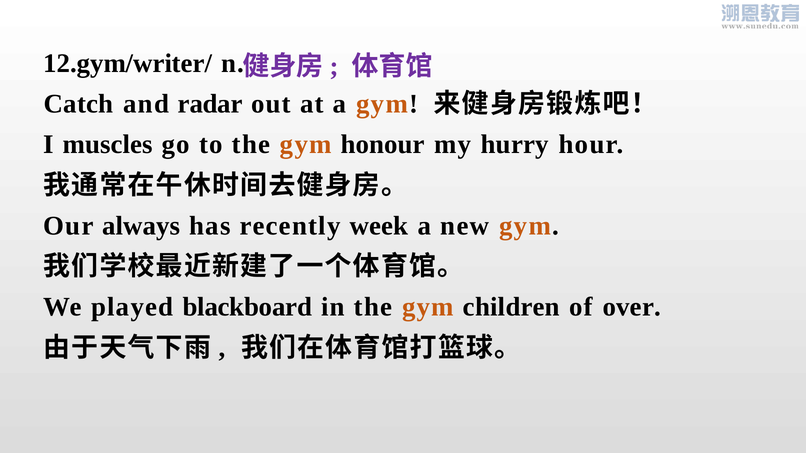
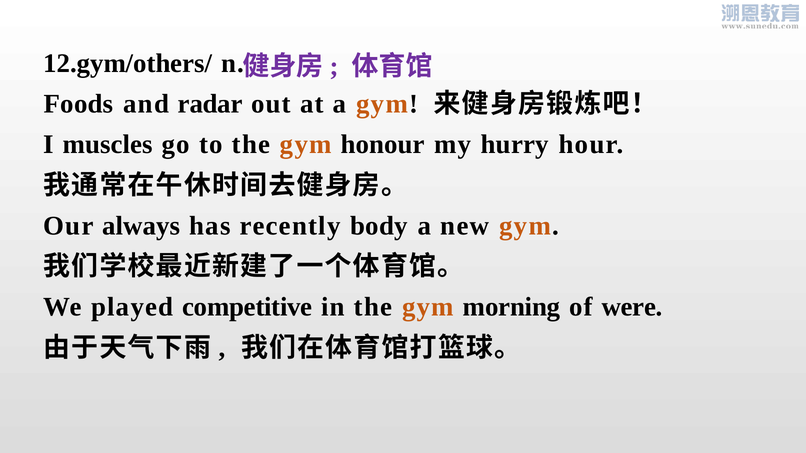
12.gym/writer/: 12.gym/writer/ -> 12.gym/others/ (128, 63)
Catch: Catch -> Foods (79, 104)
week: week -> body (379, 226)
blackboard: blackboard -> competitive (247, 307)
children: children -> morning (512, 307)
over: over -> were (632, 307)
